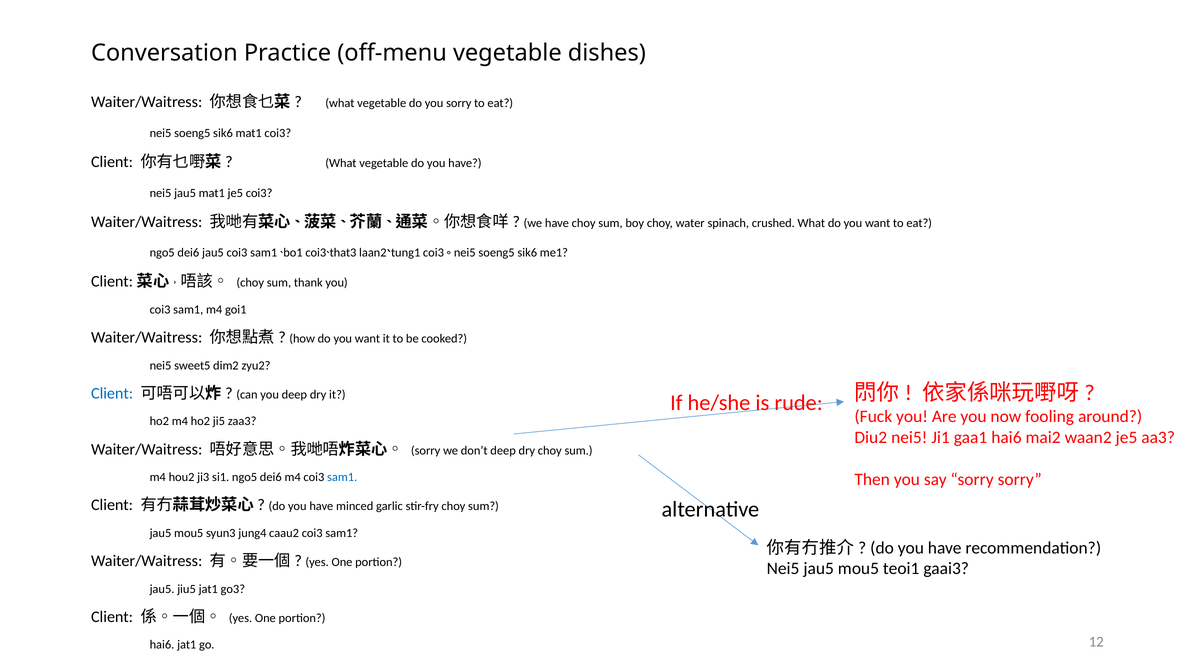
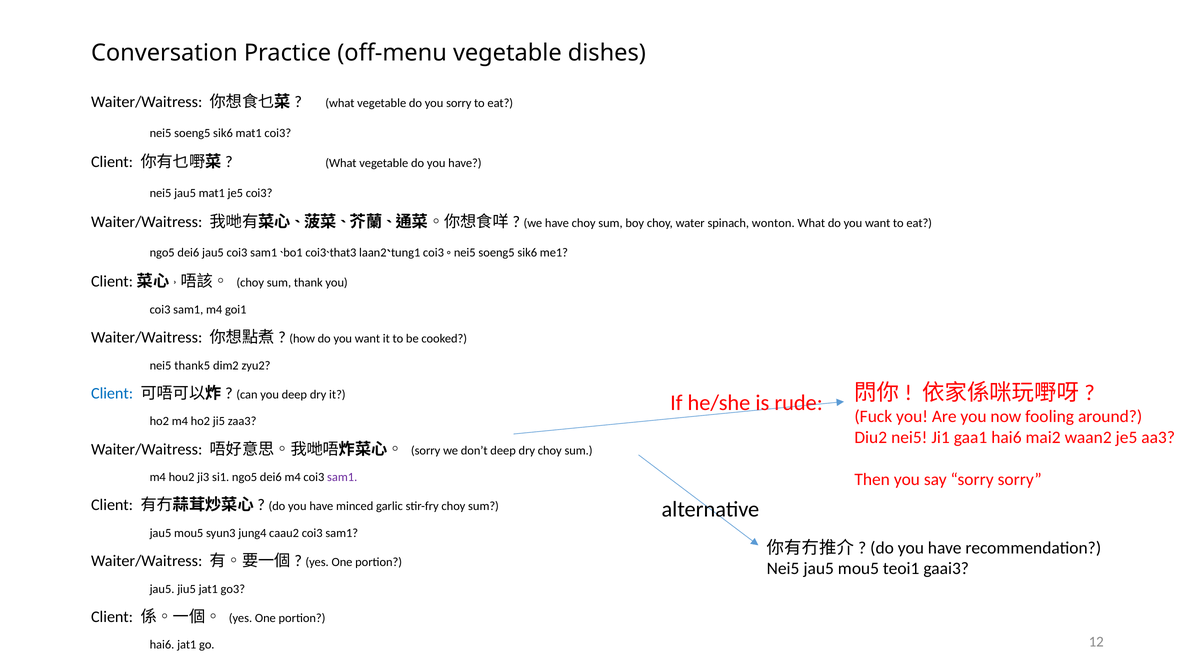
crushed: crushed -> wonton (773, 223)
sweet5: sweet5 -> thank5 (192, 366)
sam1 colour: blue -> purple (342, 477)
